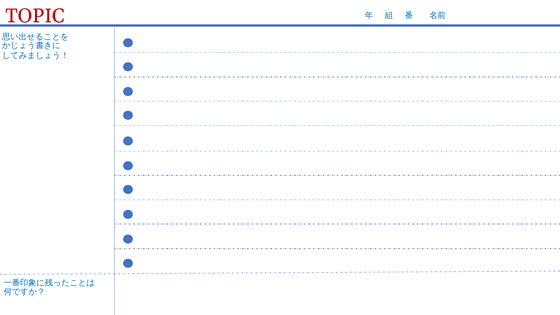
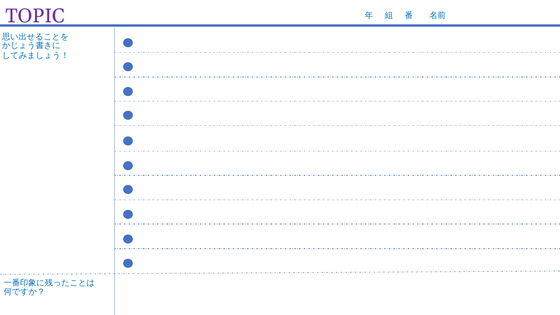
TOPIC colour: red -> purple (35, 16)
